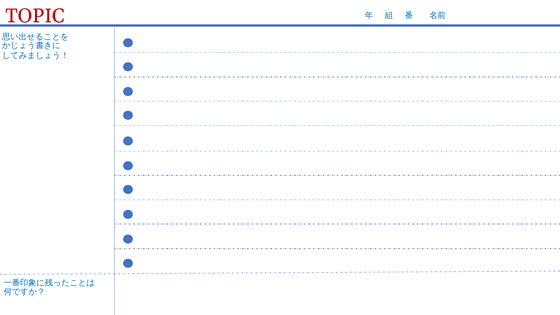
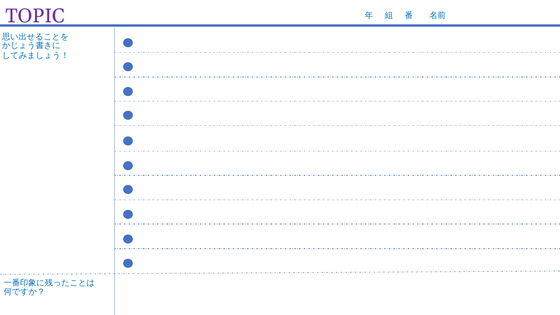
TOPIC colour: red -> purple (35, 16)
